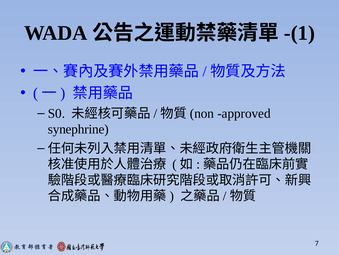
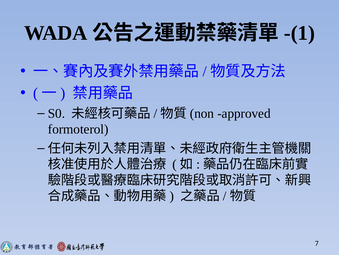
synephrine: synephrine -> formoterol (78, 129)
